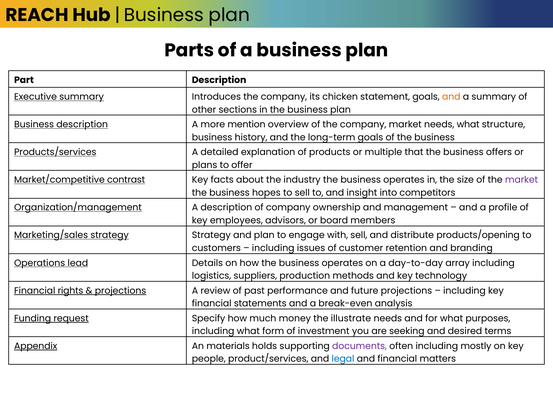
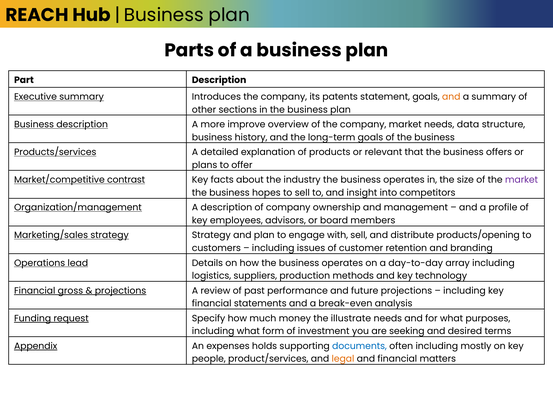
chicken: chicken -> patents (340, 97)
mention: mention -> improve (246, 124)
needs what: what -> data (468, 124)
multiple: multiple -> relevant (383, 152)
rights: rights -> gross (70, 290)
materials: materials -> expenses (228, 346)
documents colour: purple -> blue (359, 346)
legal colour: blue -> orange (343, 359)
